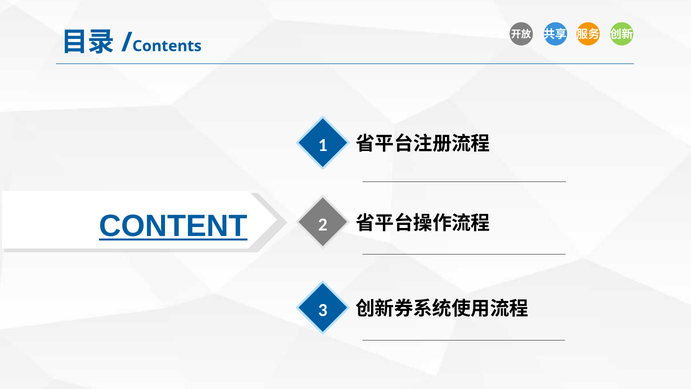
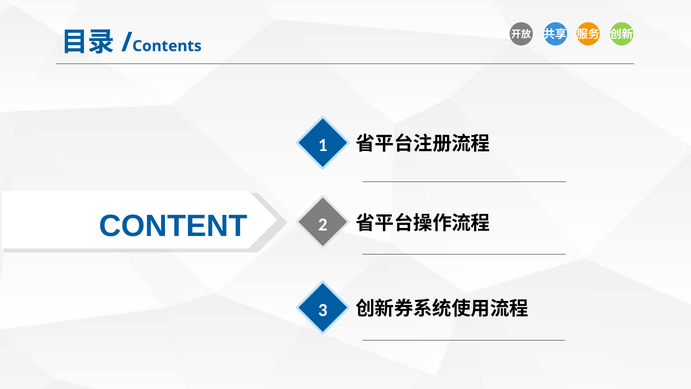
CONTENT underline: present -> none (173, 226)
